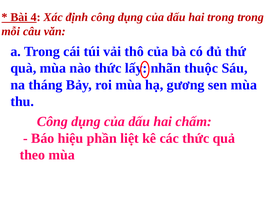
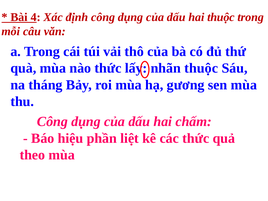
hai trong: trong -> thuộc (221, 17)
